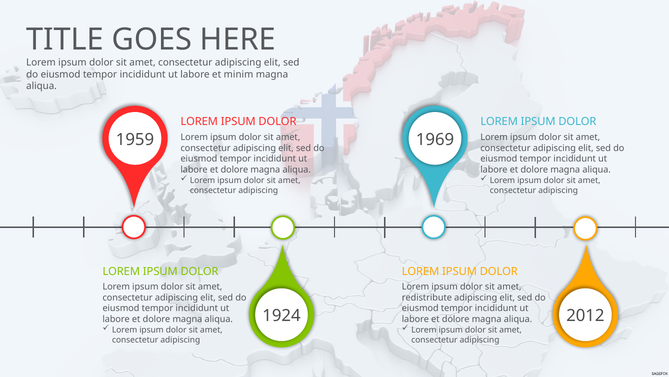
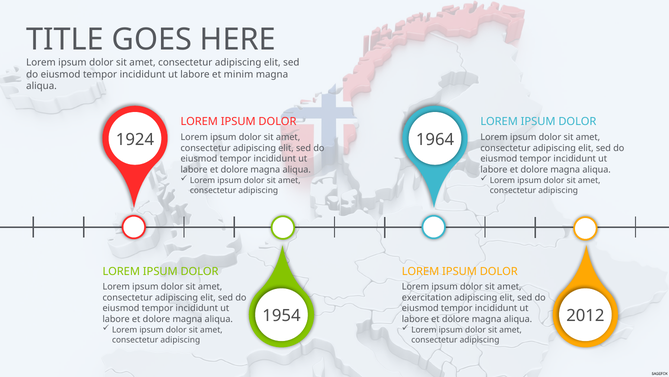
1959: 1959 -> 1924 (135, 139)
1969: 1969 -> 1964 (435, 139)
redistribute: redistribute -> exercitation (427, 297)
1924: 1924 -> 1954 (281, 315)
